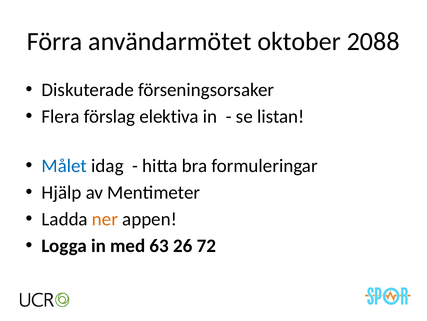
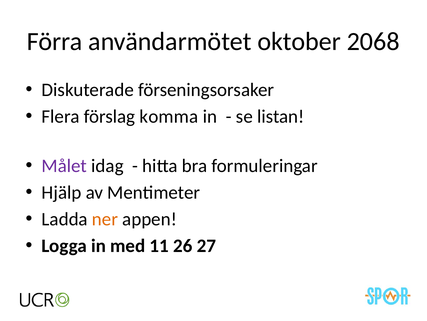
2088: 2088 -> 2068 (373, 41)
elektiva: elektiva -> komma (169, 116)
Målet colour: blue -> purple (64, 166)
63: 63 -> 11 (159, 245)
72: 72 -> 27 (206, 245)
